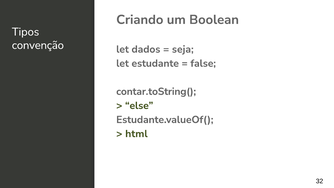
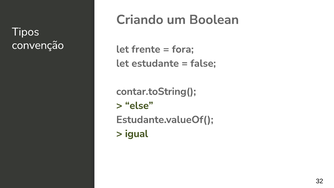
dados: dados -> frente (146, 49)
seja: seja -> fora (183, 49)
html: html -> igual (137, 134)
